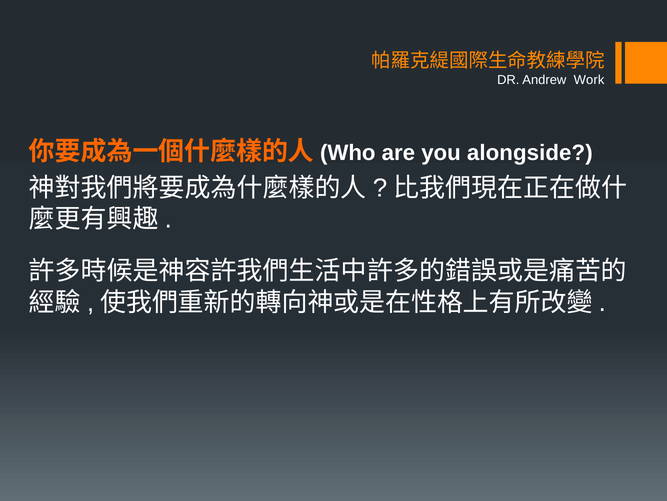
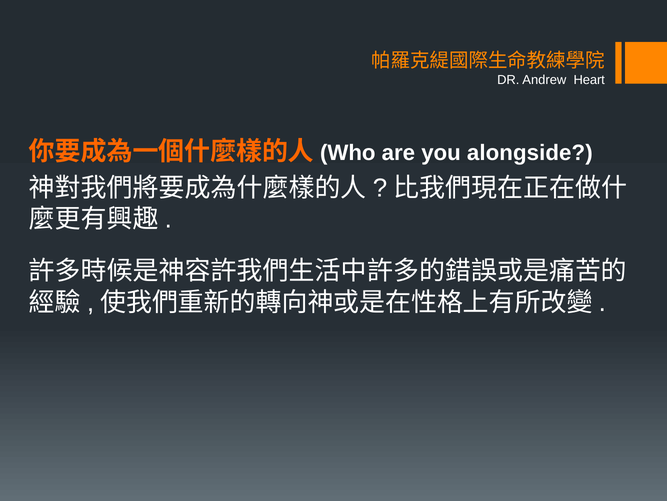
Work: Work -> Heart (589, 80)
